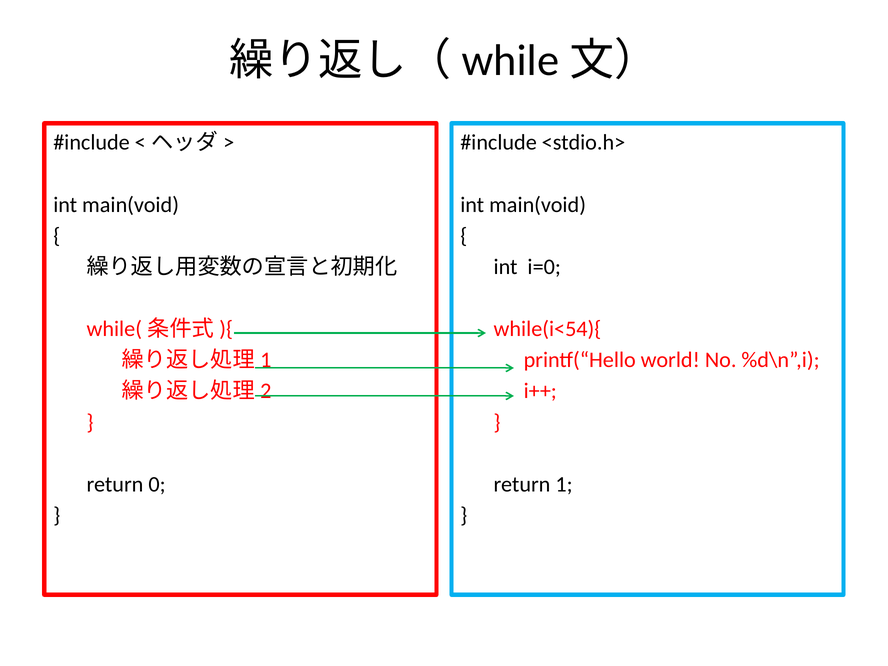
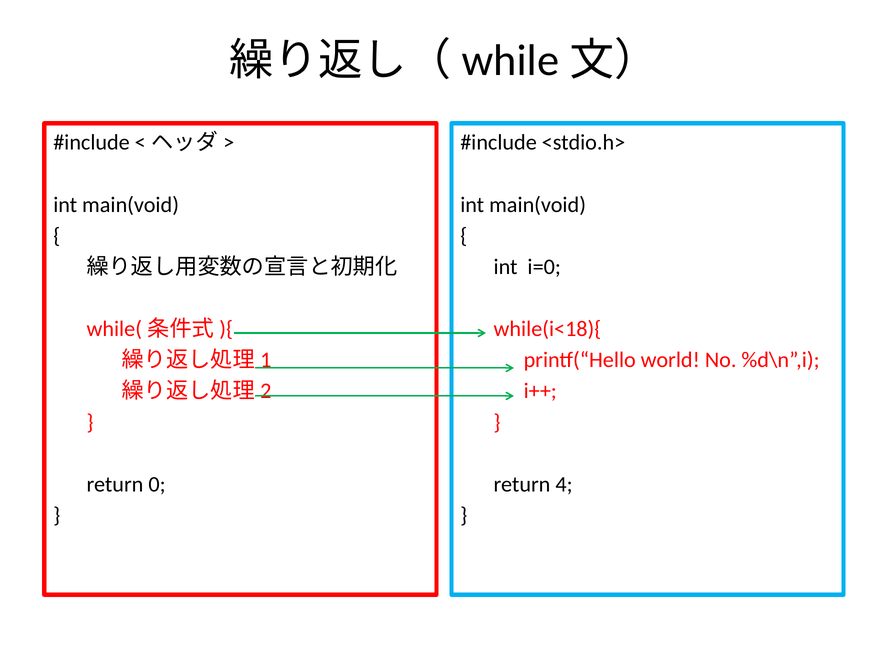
while(i<54){: while(i<54){ -> while(i<18){ (547, 329)
1: 1 -> 4 (564, 484)
